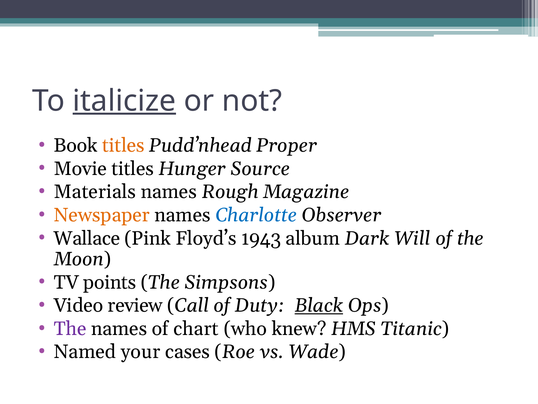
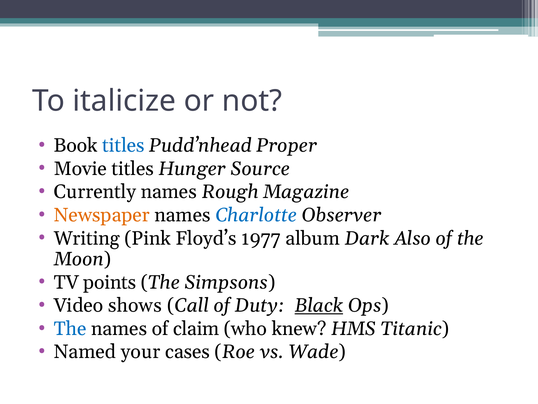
italicize underline: present -> none (124, 101)
titles colour: orange -> blue (123, 145)
Materials: Materials -> Currently (95, 192)
Wallace: Wallace -> Writing (87, 238)
1943: 1943 -> 1977 (261, 238)
Will: Will -> Also (413, 238)
review: review -> shows (135, 305)
The colour: purple -> blue (70, 328)
chart: chart -> claim (196, 328)
